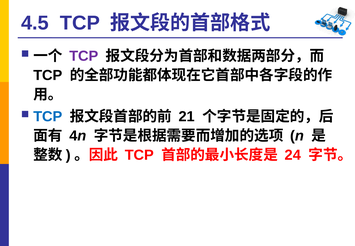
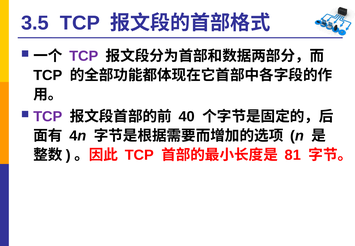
4.5: 4.5 -> 3.5 (35, 23)
TCP colour: blue -> purple (48, 116)
21: 21 -> 40 (187, 116)
24: 24 -> 81 (293, 155)
